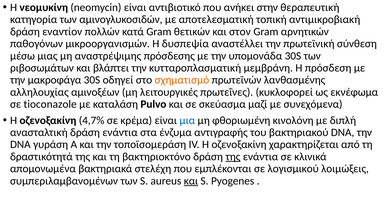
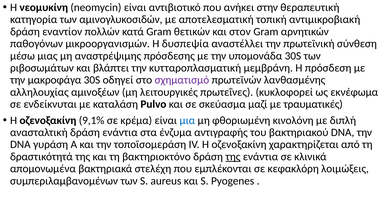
σχηματισμό colour: orange -> purple (182, 80)
tioconazole: tioconazole -> ενδείκνυται (50, 104)
συνεχόμενα: συνεχόμενα -> τραυματικές (313, 104)
4,7%: 4,7% -> 9,1% (92, 120)
λογισμικού: λογισμικού -> κεφακλόρη (293, 169)
και underline: present -> none (191, 181)
